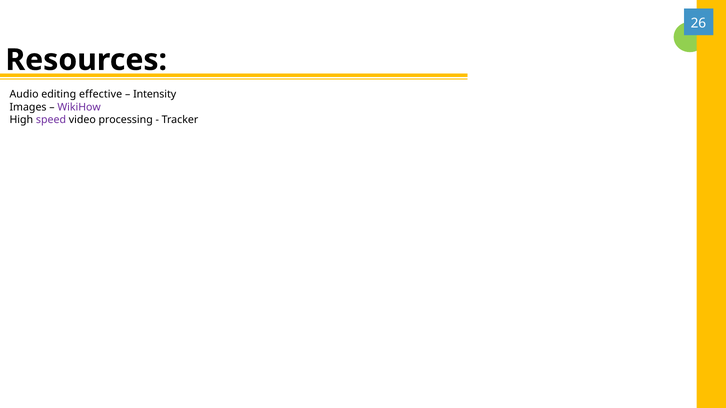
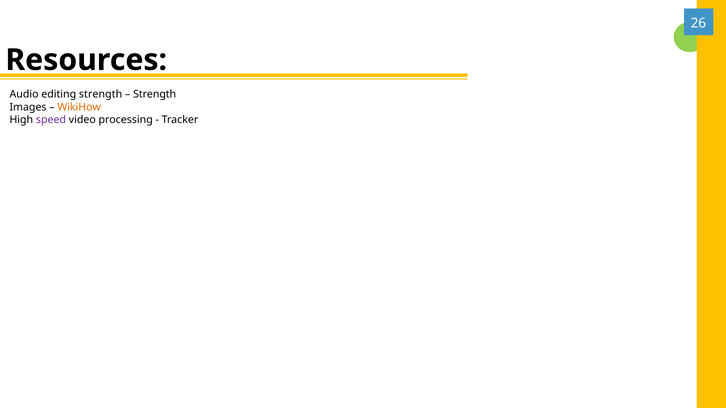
editing effective: effective -> strength (101, 94)
Intensity: Intensity -> Strength (155, 94)
WikiHow colour: purple -> orange (79, 107)
